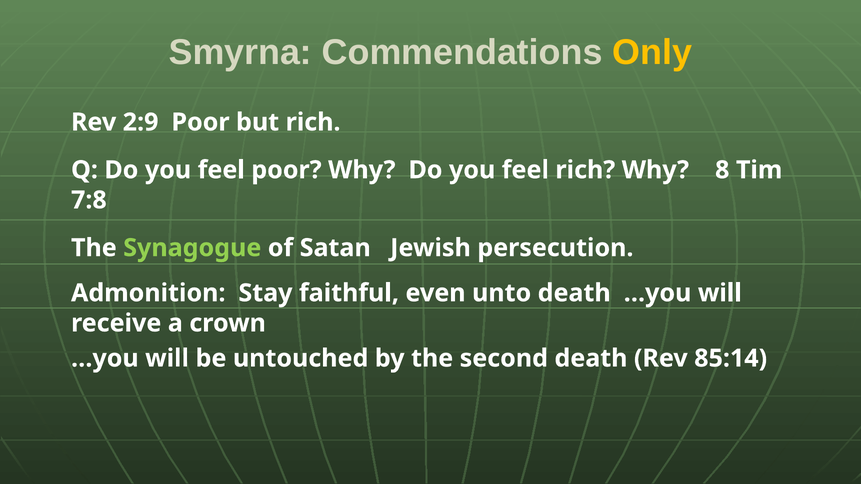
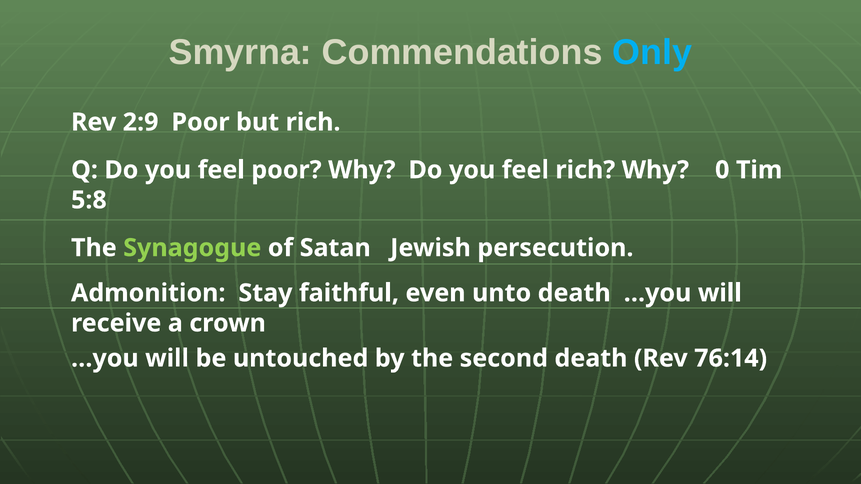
Only colour: yellow -> light blue (652, 53)
8: 8 -> 0 (722, 170)
7:8: 7:8 -> 5:8 (89, 200)
85:14: 85:14 -> 76:14 (731, 359)
